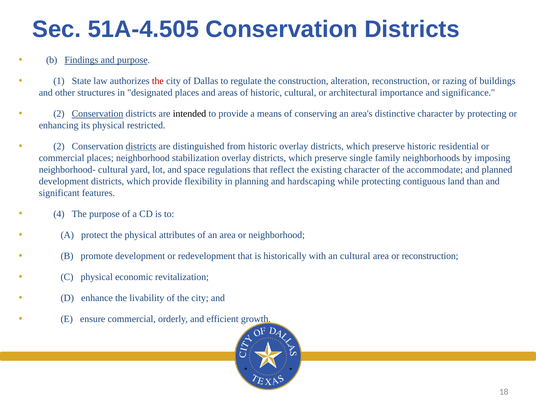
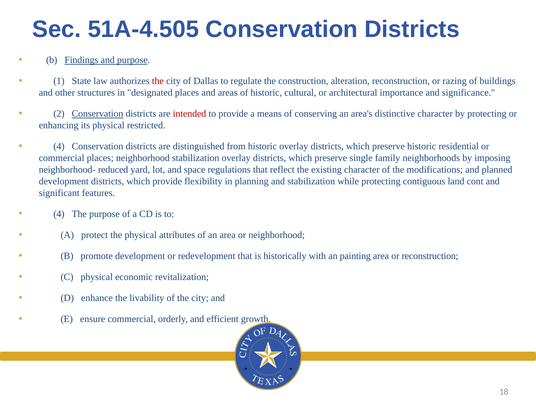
intended colour: black -> red (190, 114)
2: 2 -> 4 (59, 146)
districts underline: present -> none (141, 146)
neighborhood- cultural: cultural -> reduced (113, 170)
accommodate: accommodate -> modifications (435, 170)
and hardscaping: hardscaping -> stabilization (311, 181)
than: than -> cont (475, 181)
an cultural: cultural -> painting (355, 256)
